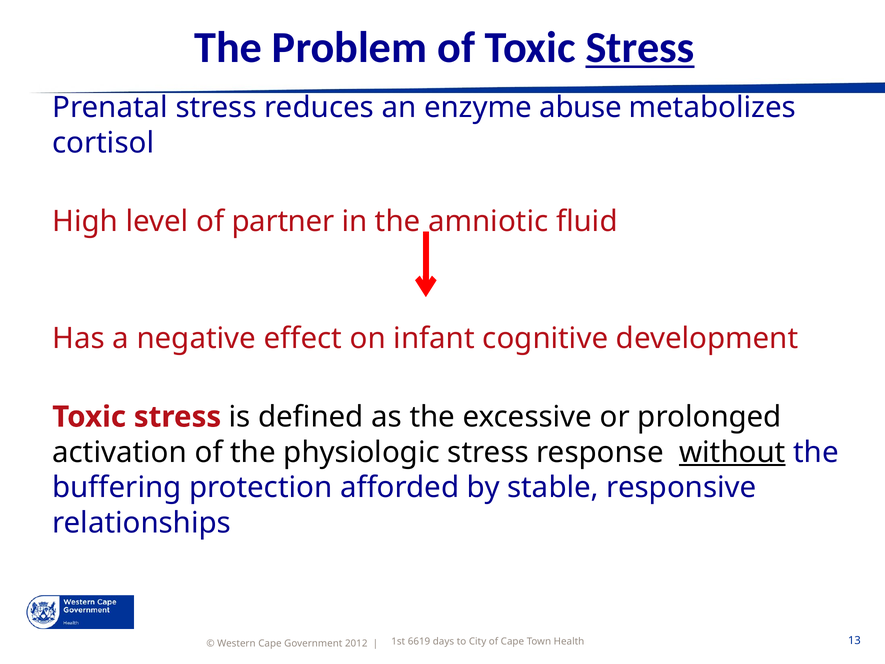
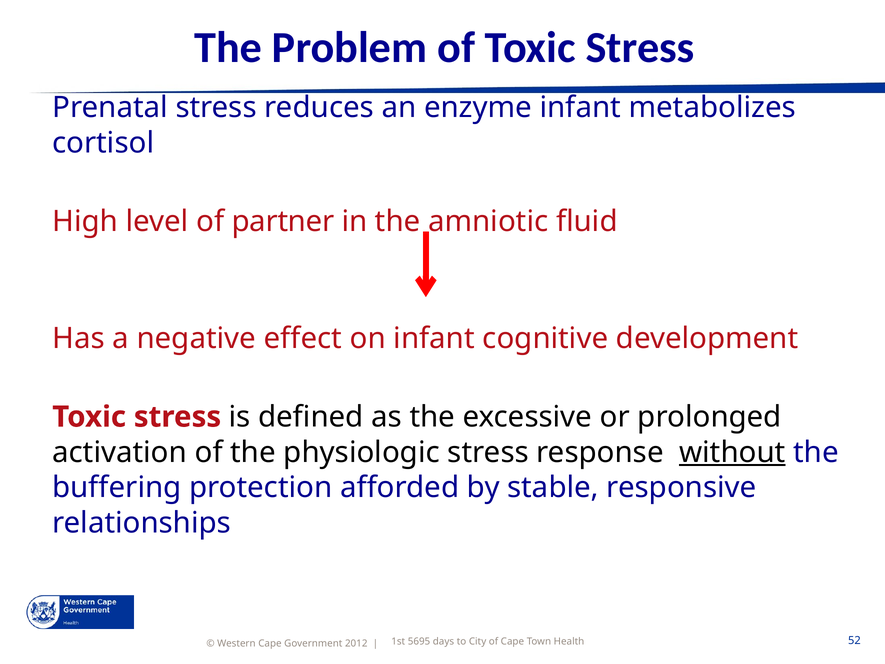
Stress underline: present -> none (640, 48)
enzyme abuse: abuse -> infant (580, 108)
6619: 6619 -> 5695 (419, 641)
13: 13 -> 52 (854, 641)
